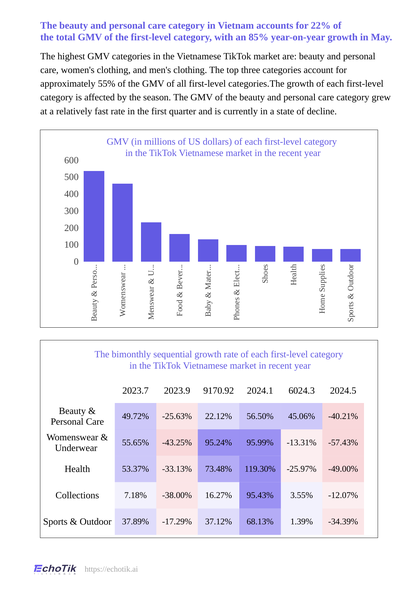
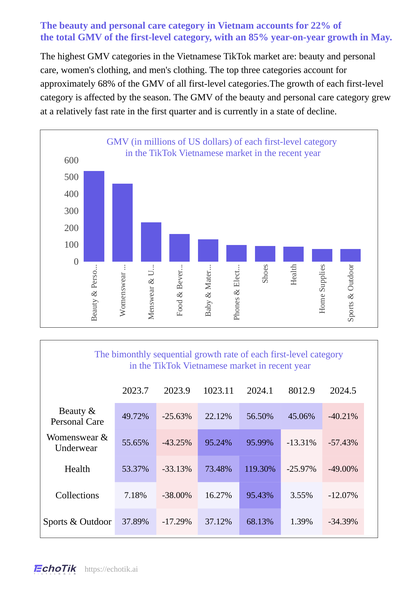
55%: 55% -> 68% (107, 84)
9170.92: 9170.92 -> 1023.11 (219, 390)
6024.3: 6024.3 -> 8012.9 (302, 390)
